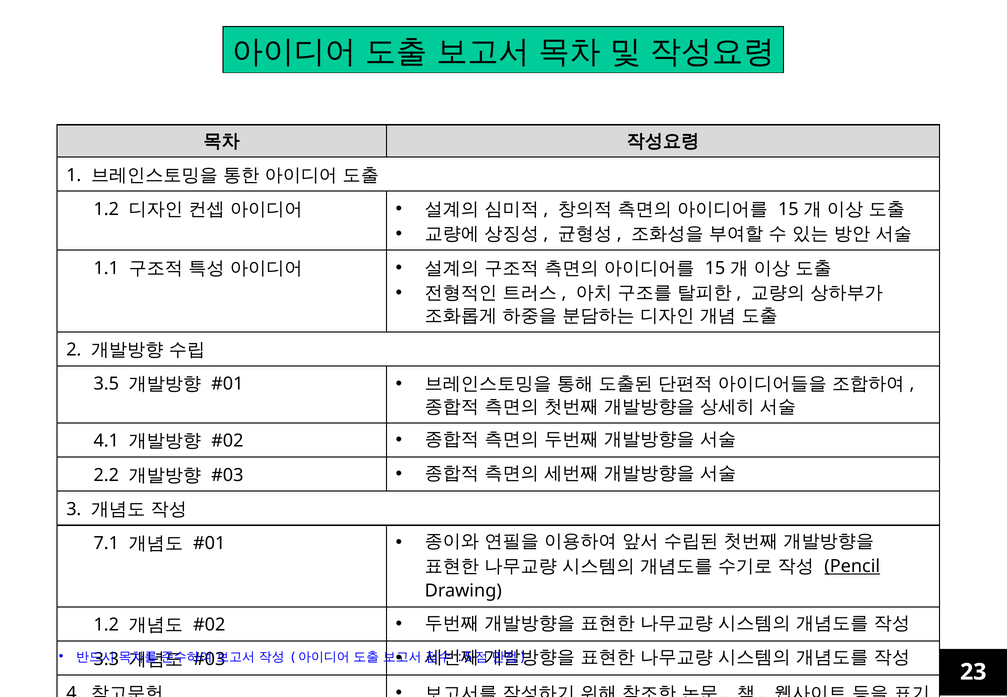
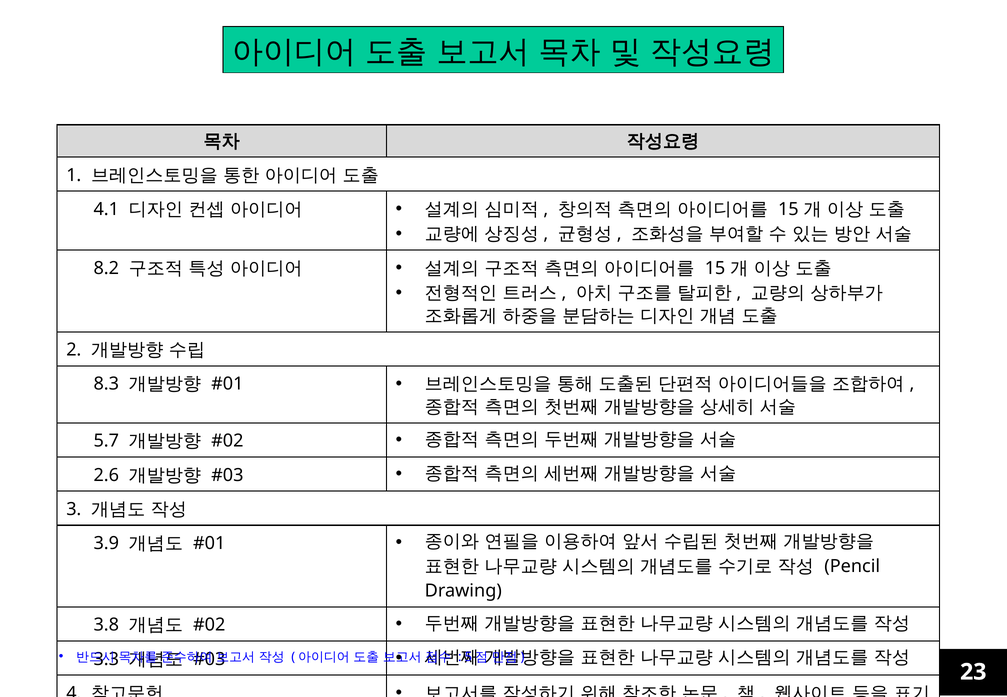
1.2: 1.2 -> 4.1 (106, 209)
1.1: 1.1 -> 8.2 (106, 268)
3.5: 3.5 -> 8.3 (106, 384)
4.1: 4.1 -> 5.7 (106, 441)
2.2: 2.2 -> 2.6 (106, 475)
7.1: 7.1 -> 3.9 (106, 543)
Pencil underline: present -> none (852, 566)
1.2: 1.2 -> 3.8 (106, 625)
